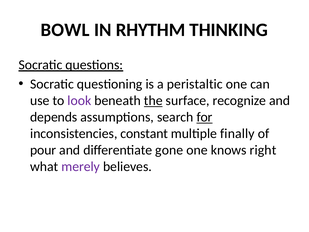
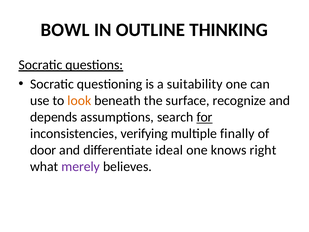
RHYTHM: RHYTHM -> OUTLINE (150, 30)
peristaltic: peristaltic -> suitability (195, 84)
look colour: purple -> orange (79, 101)
the underline: present -> none (153, 101)
constant: constant -> verifying (144, 134)
pour: pour -> door (43, 150)
gone: gone -> ideal (169, 150)
